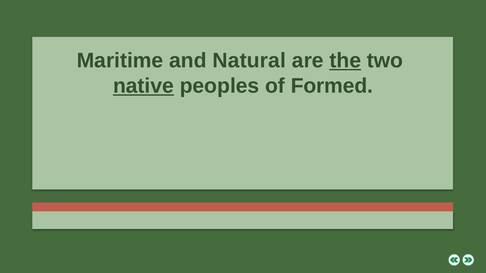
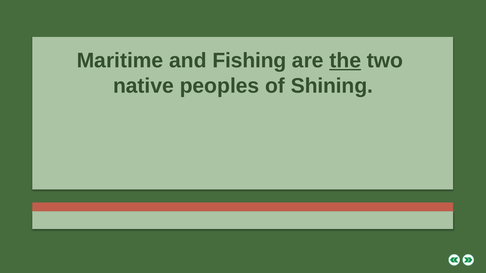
Natural: Natural -> Fishing (249, 61)
native underline: present -> none (143, 86)
Formed: Formed -> Shining (332, 86)
